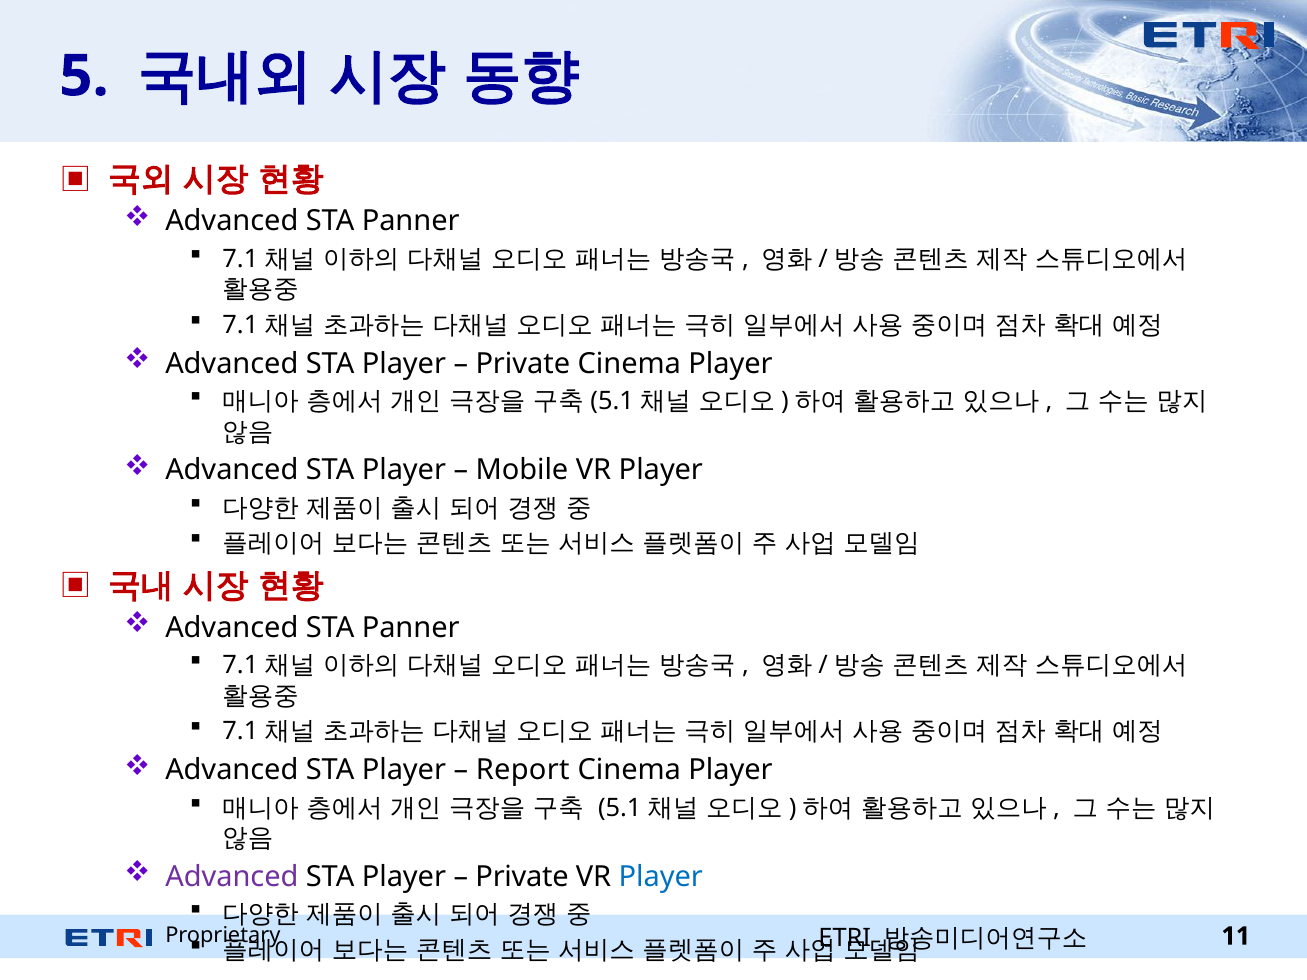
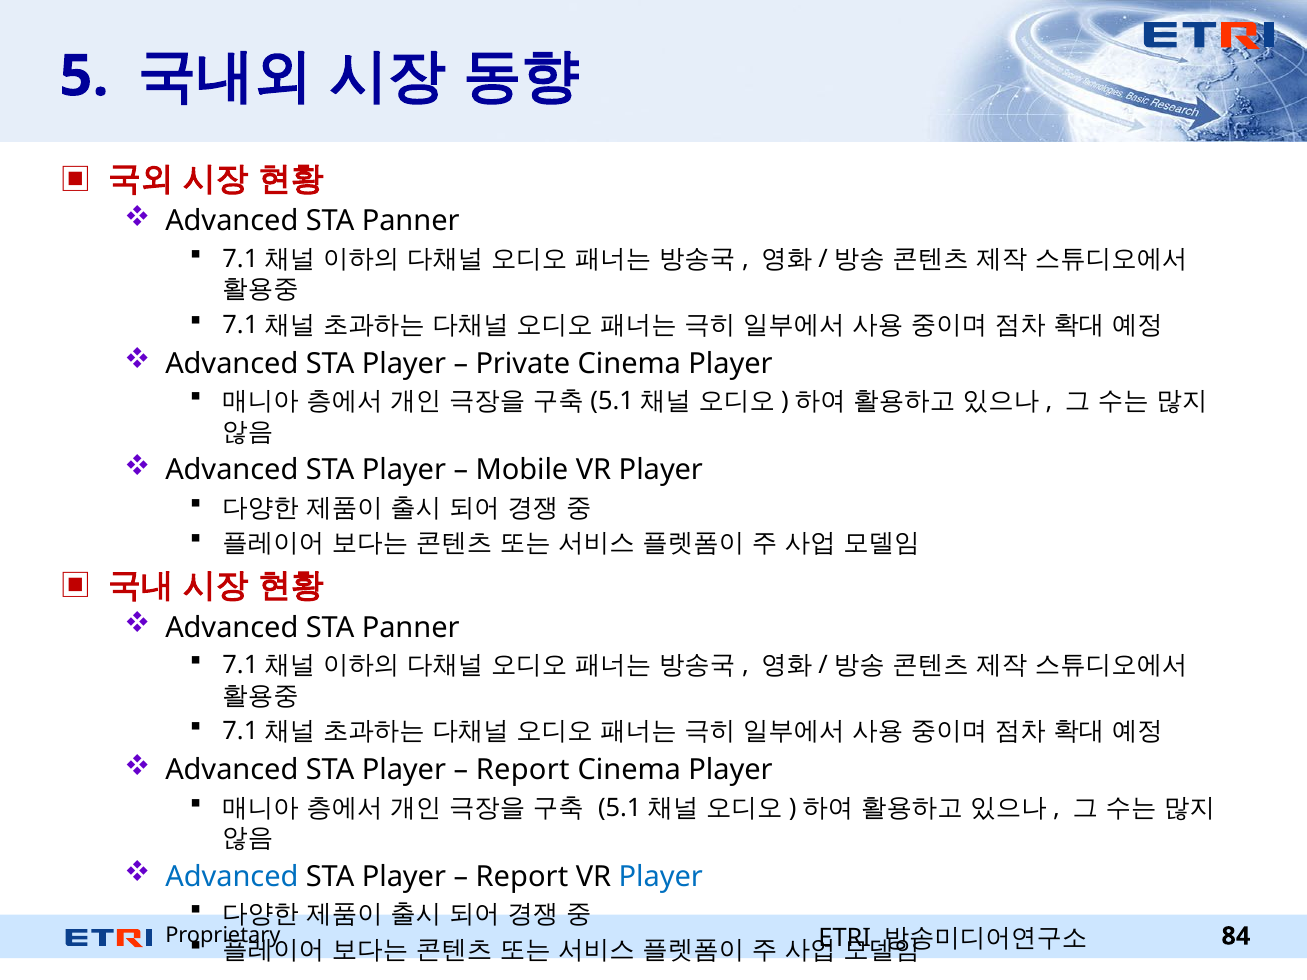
Advanced colour: purple -> blue (232, 877)
Private: Private -> Report (522, 877)
11: 11 -> 84 (1236, 936)
